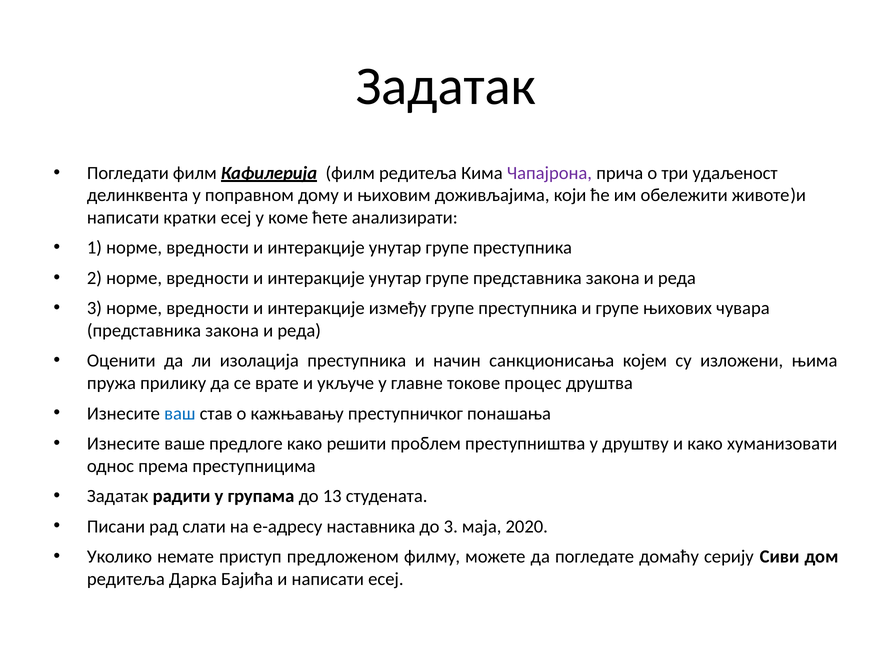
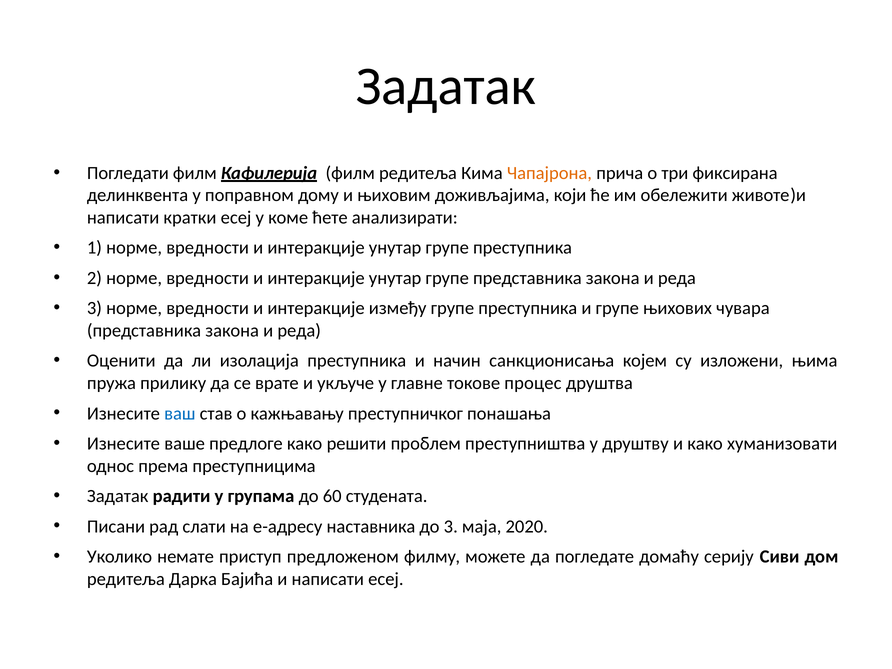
Чапајрона colour: purple -> orange (549, 173)
удаљеност: удаљеност -> фиксирана (735, 173)
13: 13 -> 60 (332, 496)
